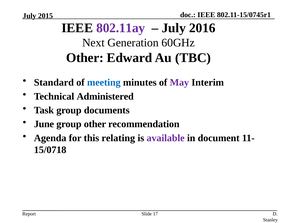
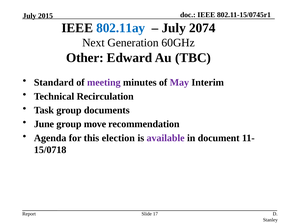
802.11ay colour: purple -> blue (121, 28)
2016: 2016 -> 2074 (202, 28)
meeting colour: blue -> purple (104, 82)
Administered: Administered -> Recirculation (105, 96)
group other: other -> move (95, 124)
relating: relating -> election (118, 138)
